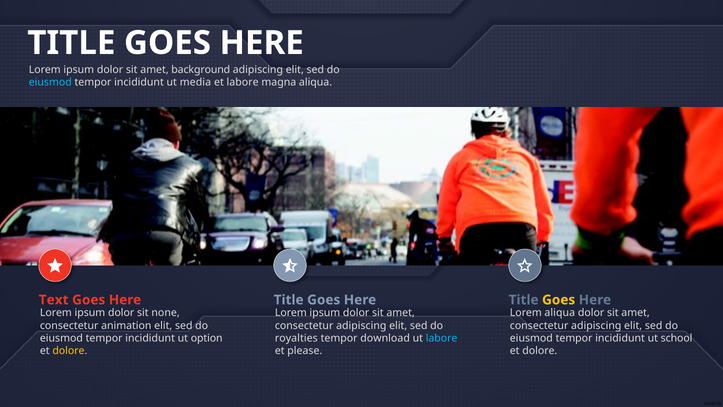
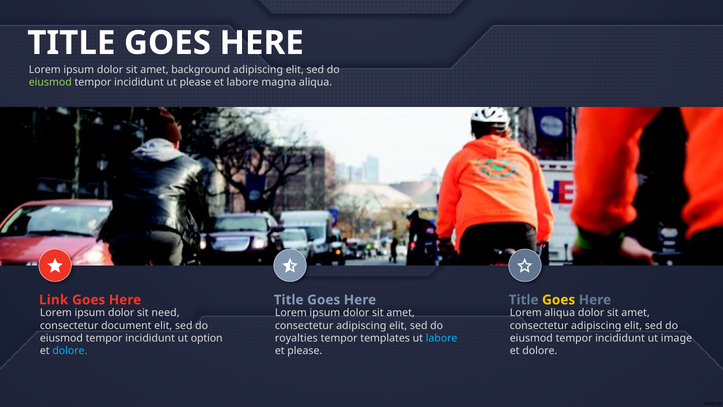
eiusmod colour: light blue -> light green (50, 82)
ut media: media -> please (196, 82)
Text: Text -> Link (54, 300)
none: none -> need (166, 313)
animation: animation -> document (126, 325)
download: download -> templates (385, 338)
school: school -> image (676, 338)
dolore colour: yellow -> light blue (70, 351)
